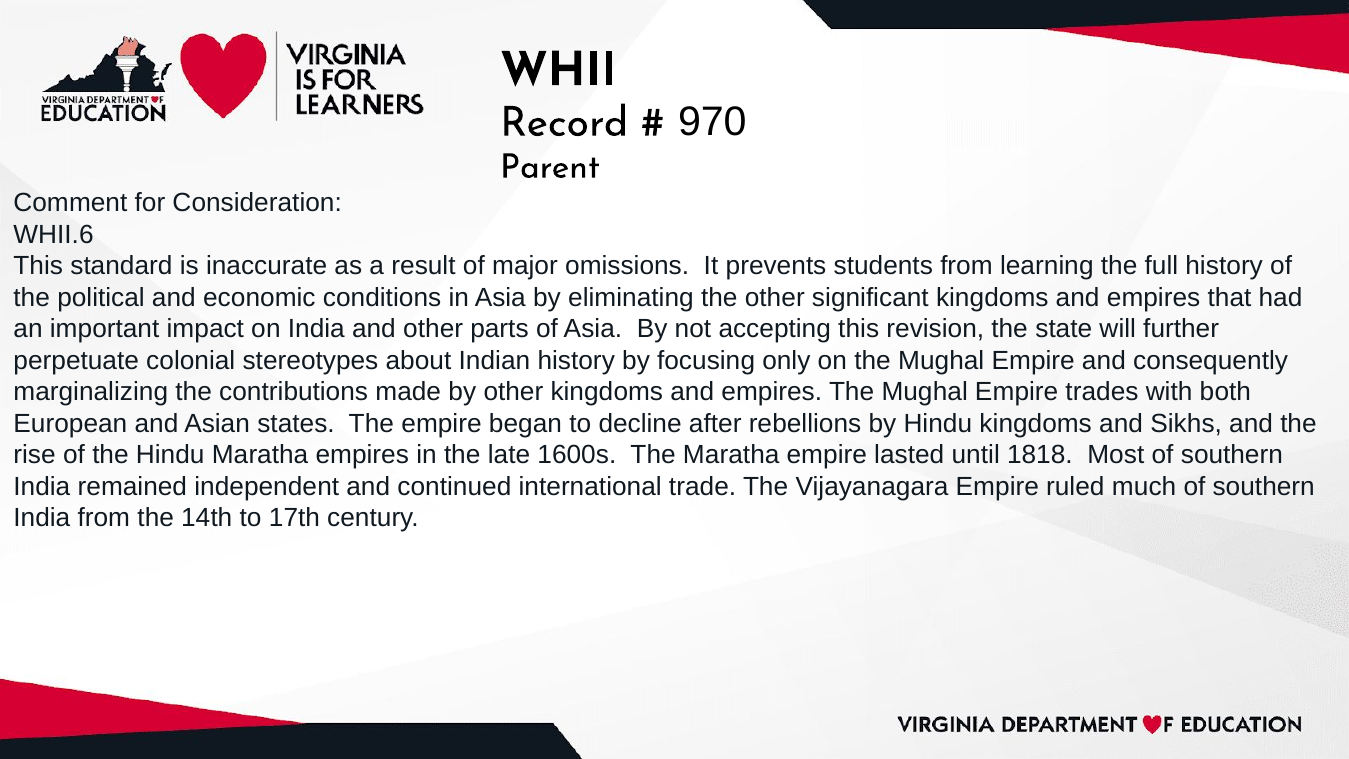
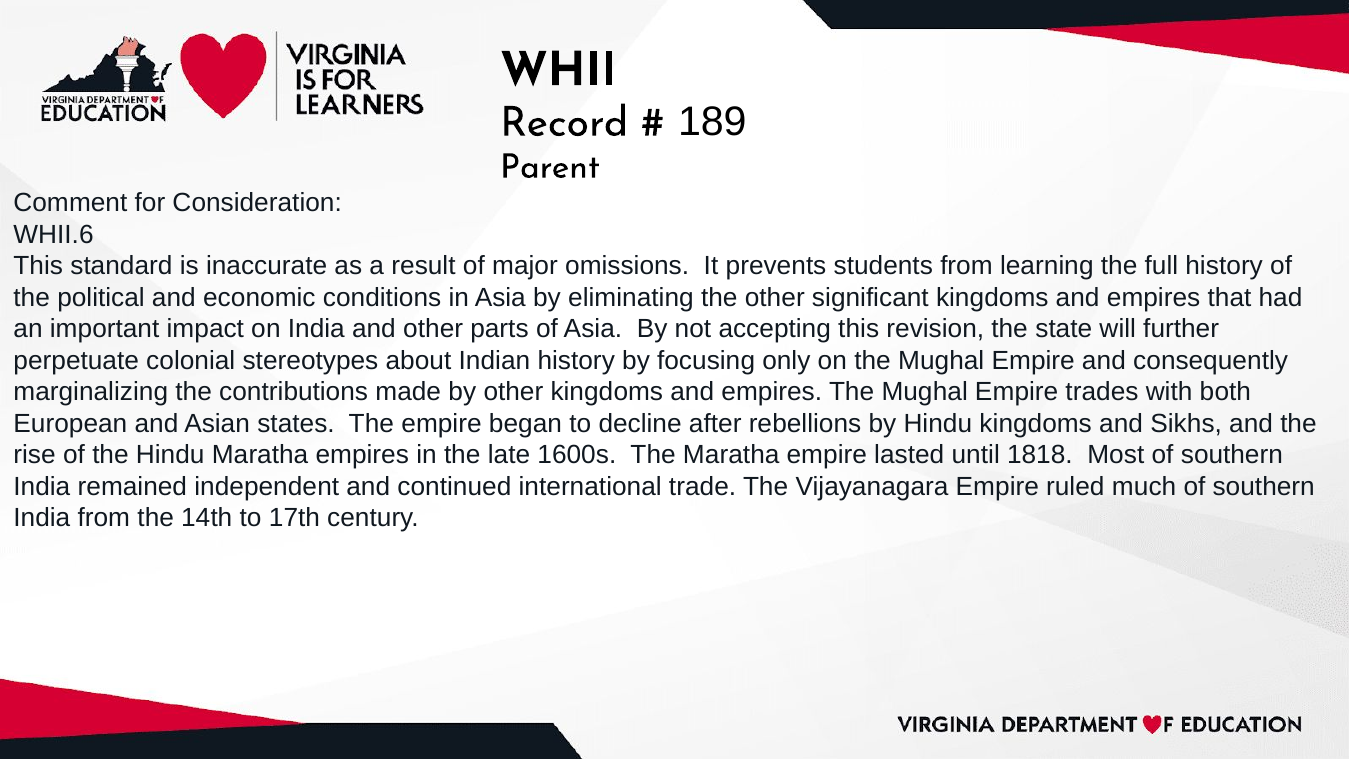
970: 970 -> 189 (712, 122)
